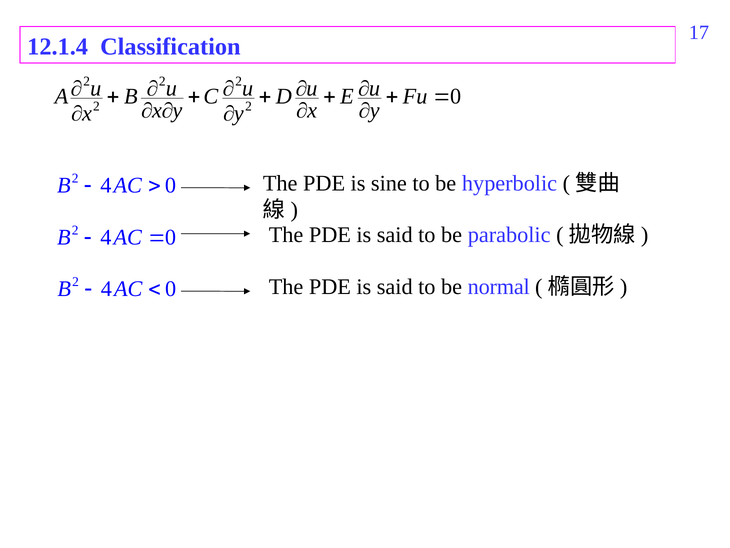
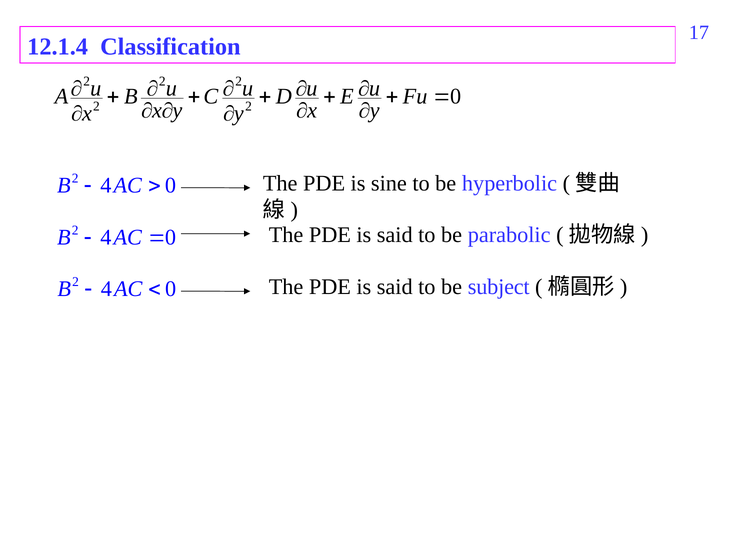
normal: normal -> subject (499, 287)
